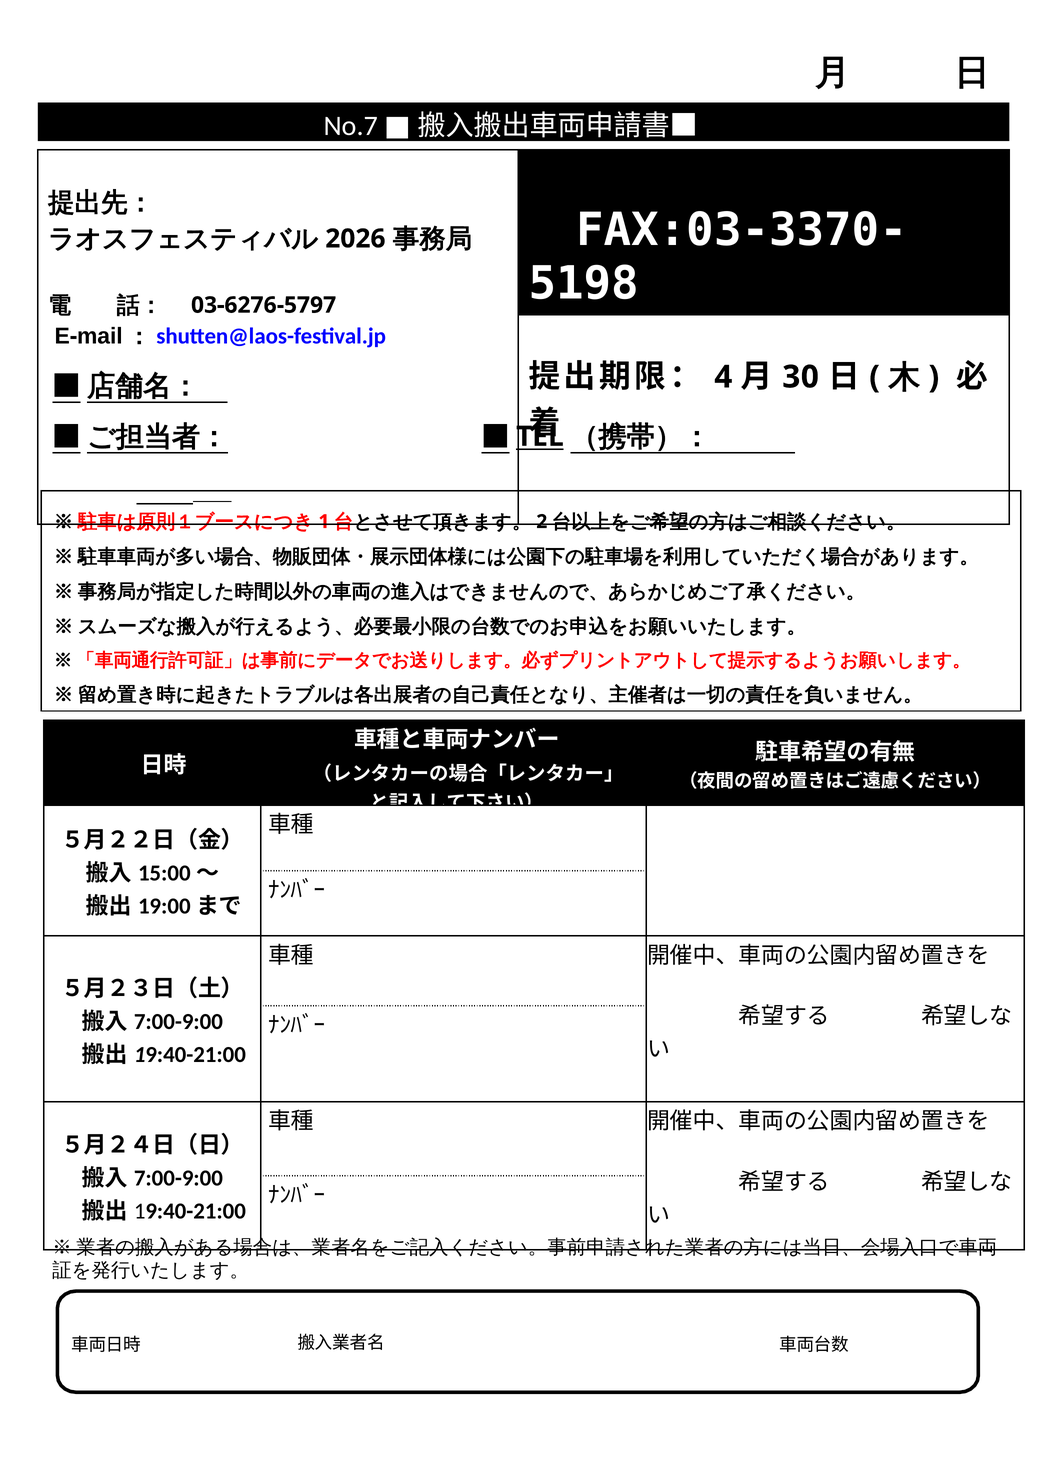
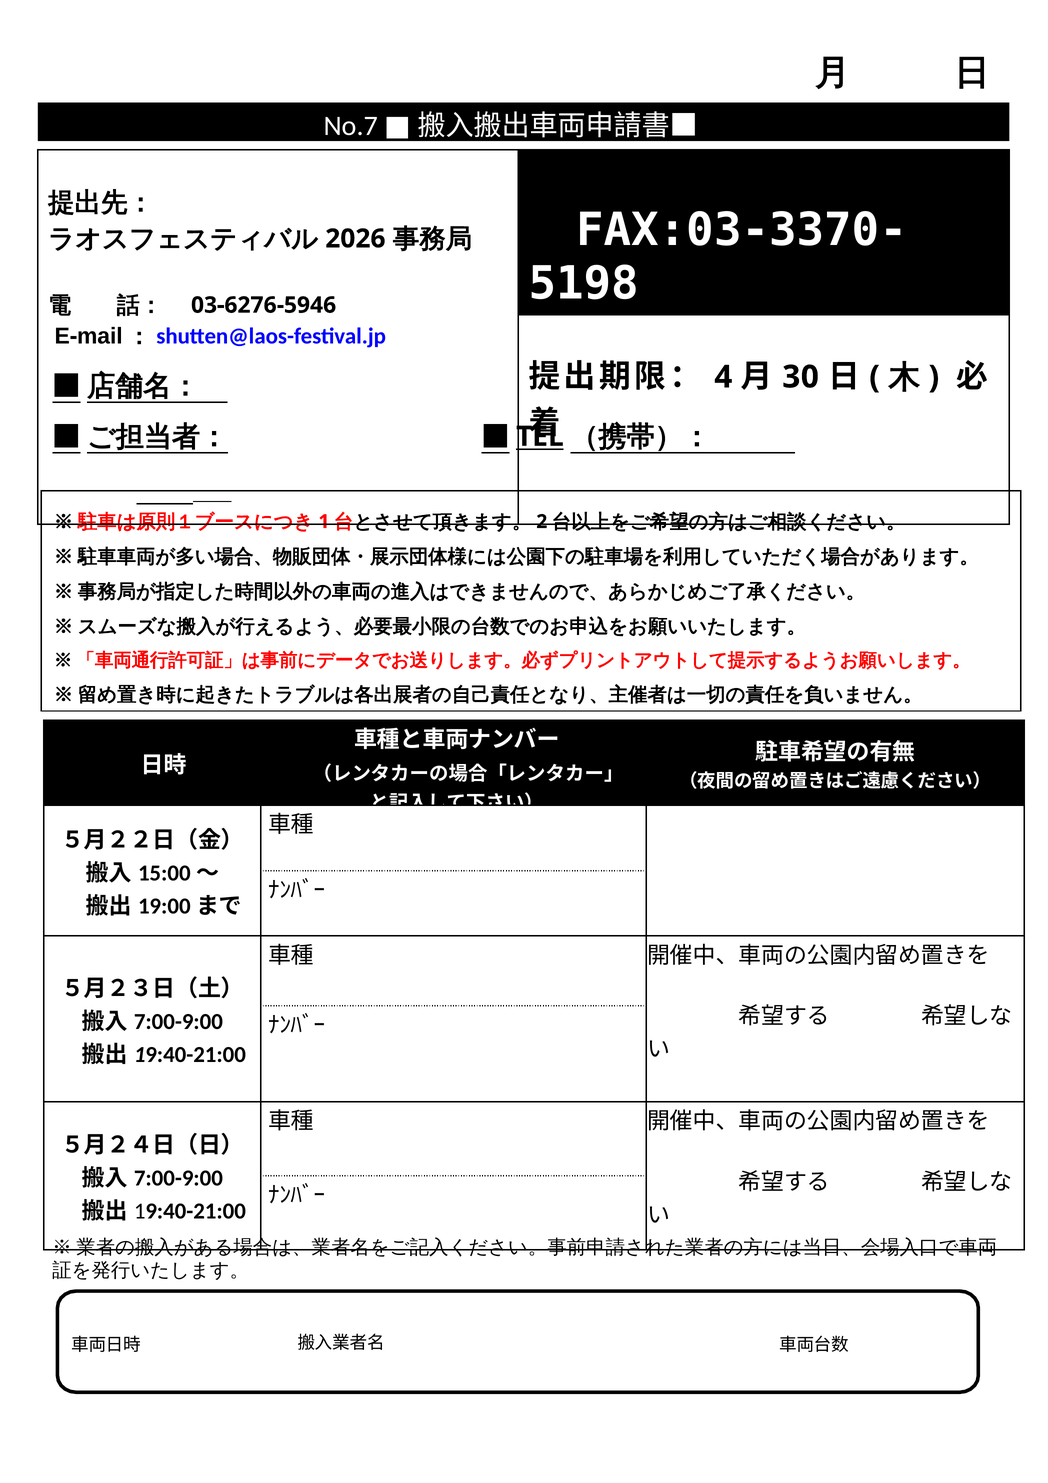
03-6276-5797: 03-6276-5797 -> 03-6276-5946 (264, 305)
